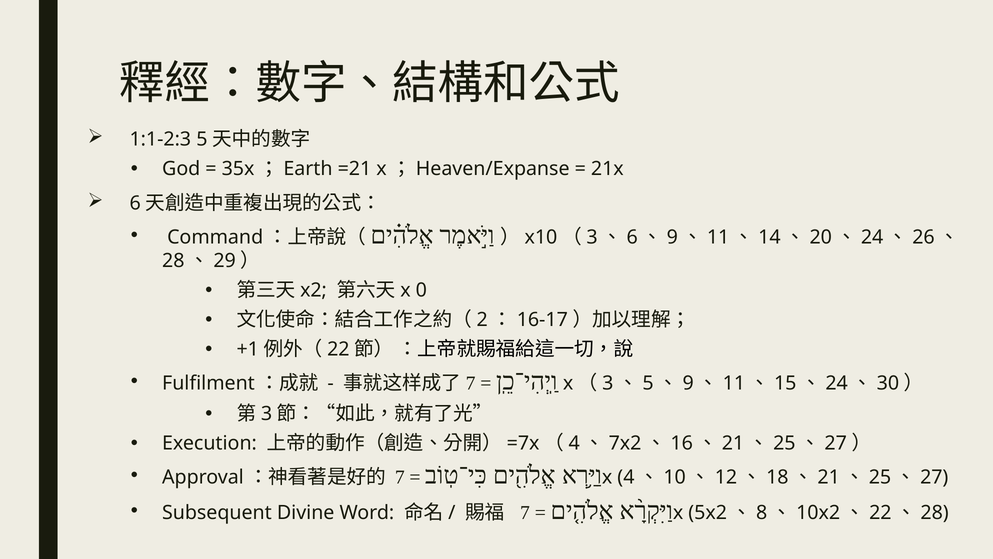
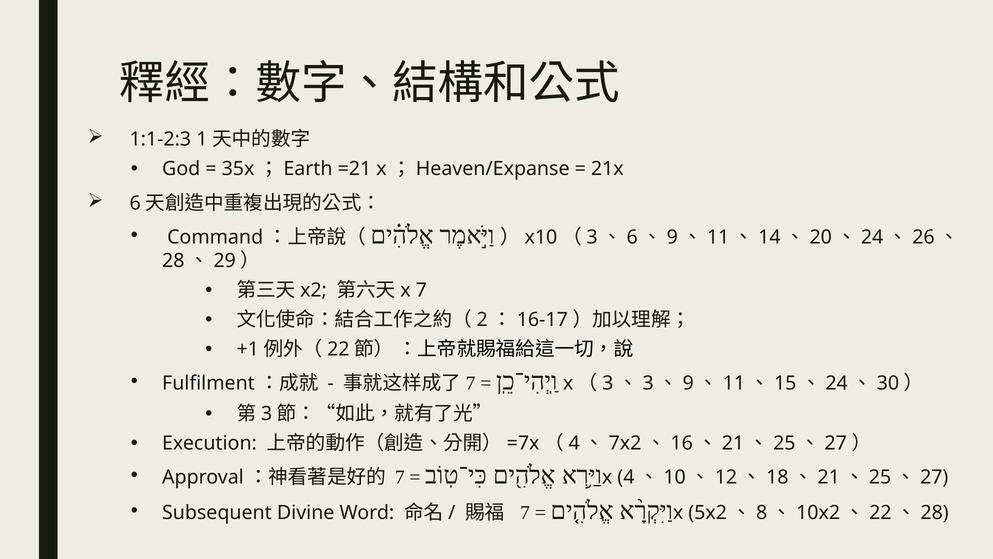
1:1-2:3 5: 5 -> 1 (202, 139)
0: 0 -> 7 (421, 290)
5: 5 -> 3 (648, 383)
